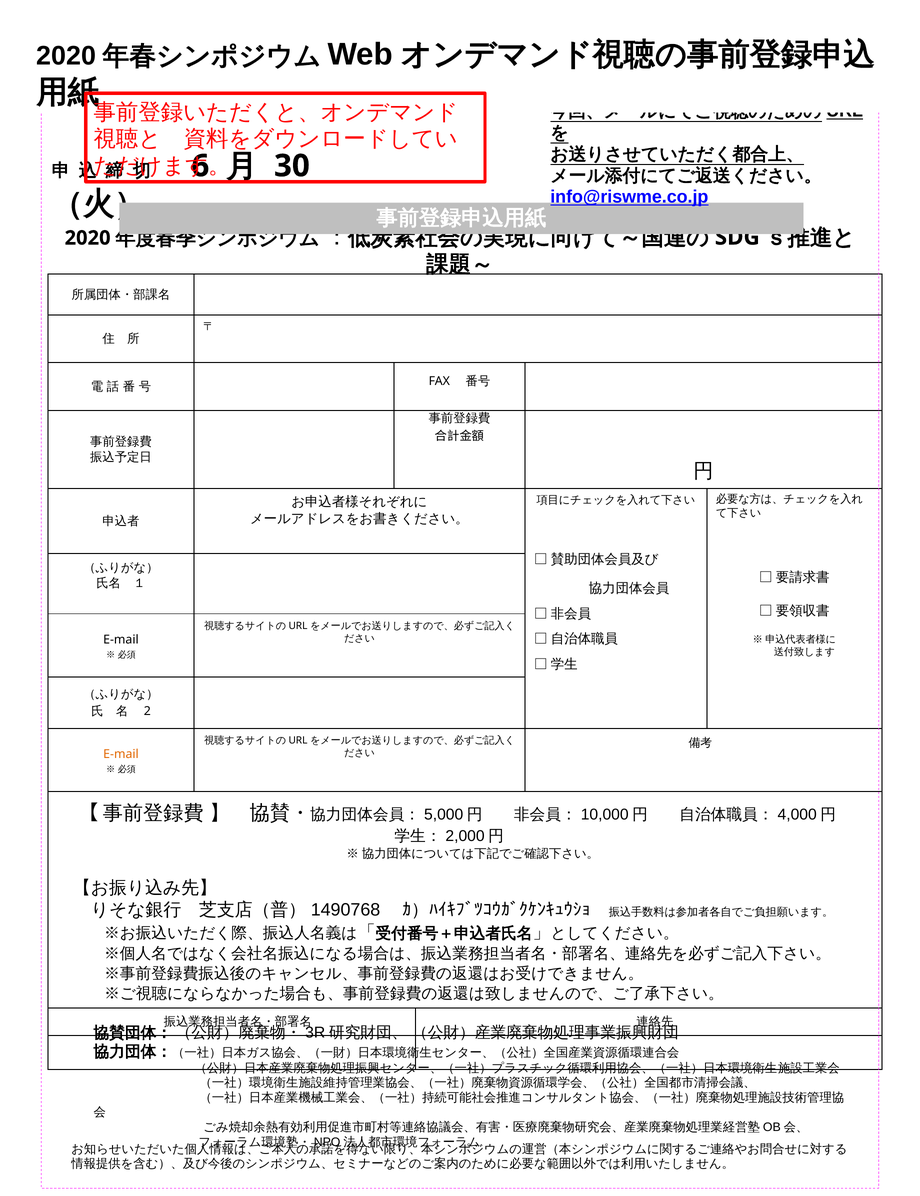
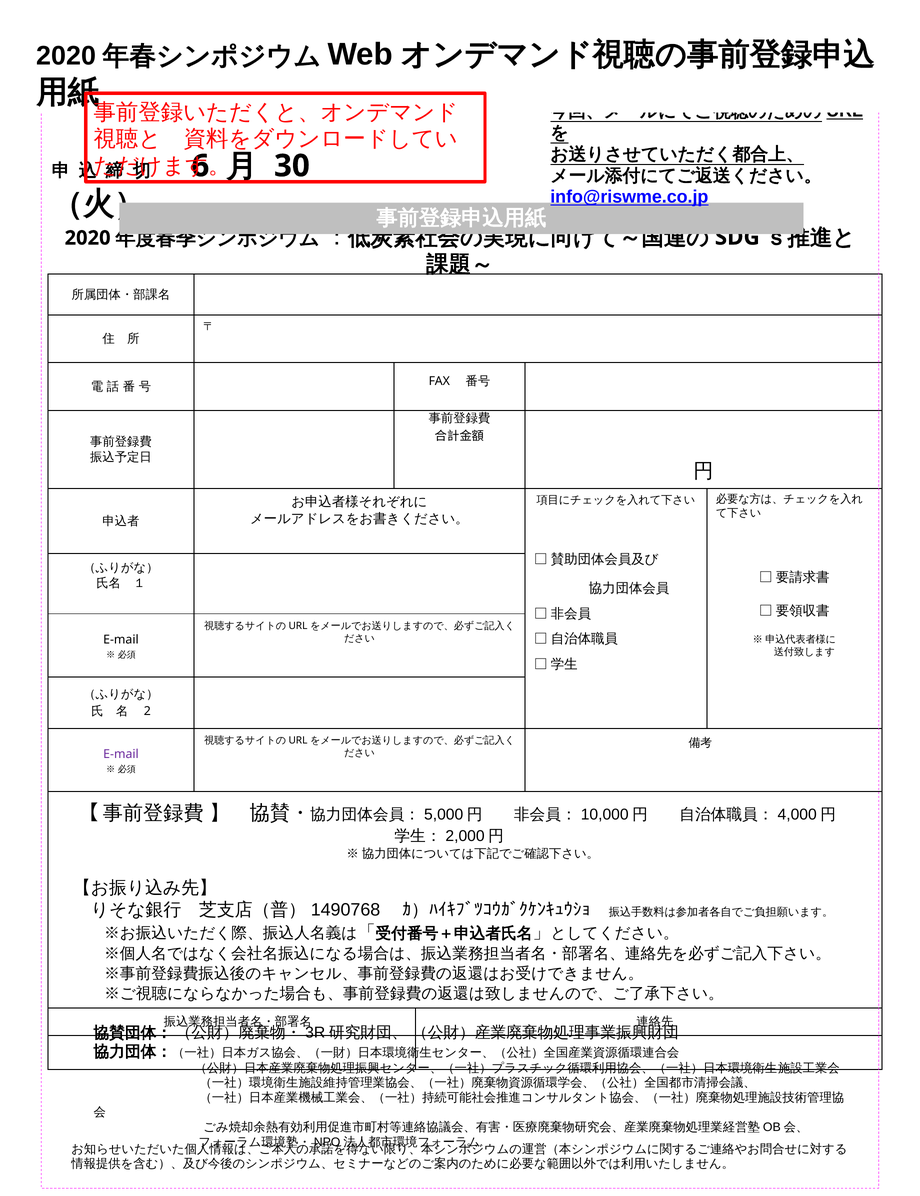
E-mail colour: orange -> purple (121, 754)
